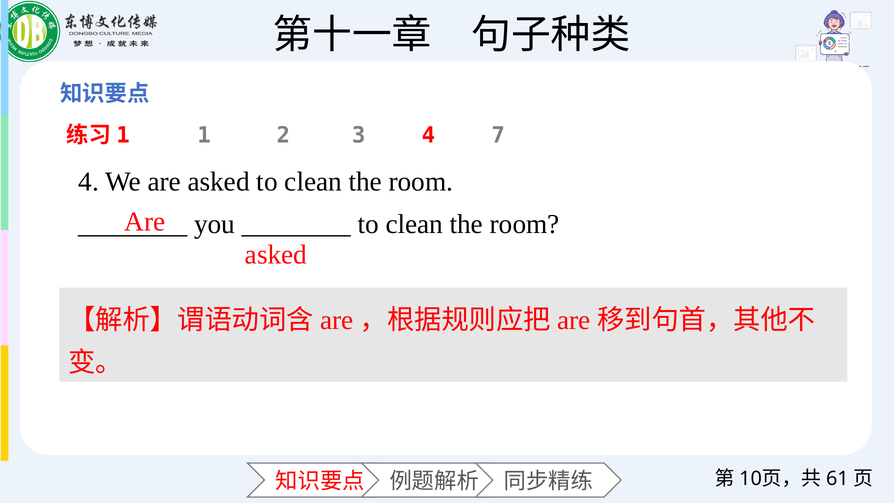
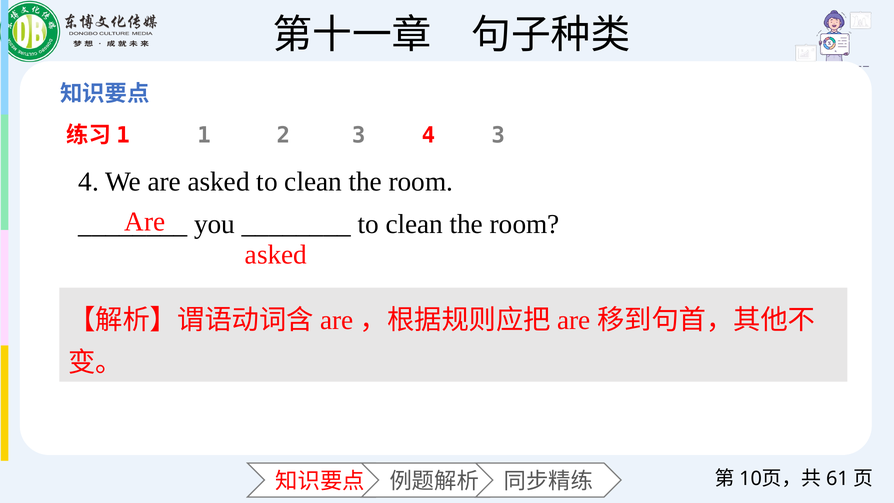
4 7: 7 -> 3 (498, 135)
